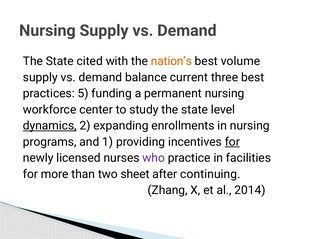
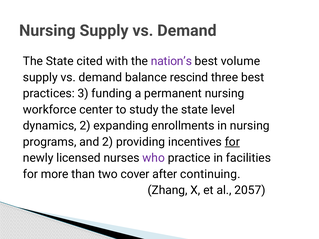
nation’s colour: orange -> purple (171, 61)
current: current -> rescind (189, 77)
5: 5 -> 3 (83, 94)
dynamics underline: present -> none (50, 126)
and 1: 1 -> 2 (108, 142)
sheet: sheet -> cover (135, 174)
2014: 2014 -> 2057 (250, 190)
